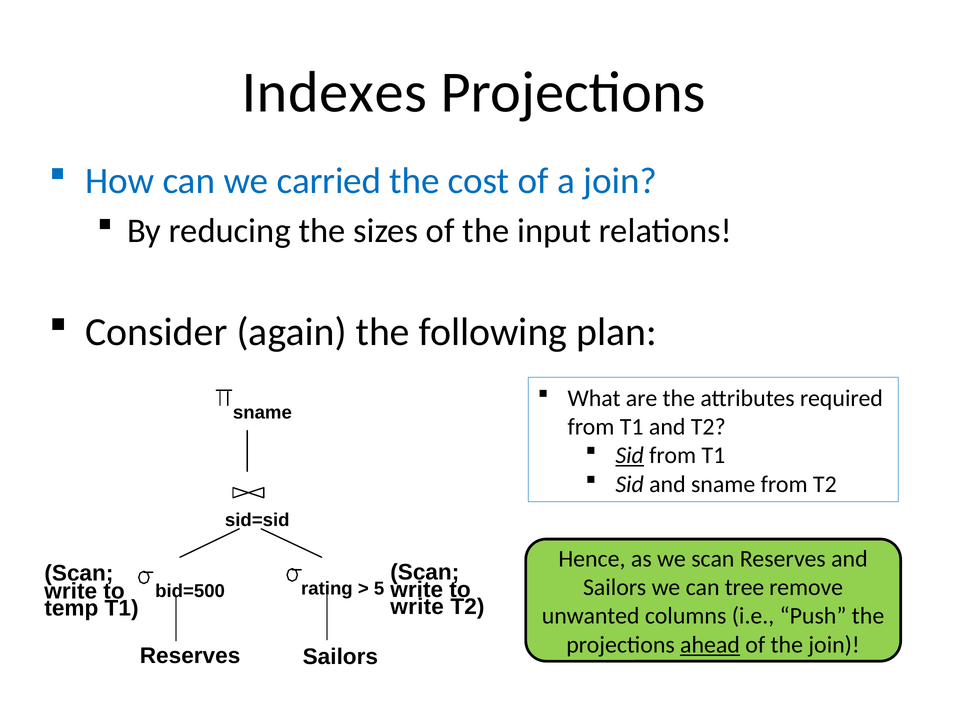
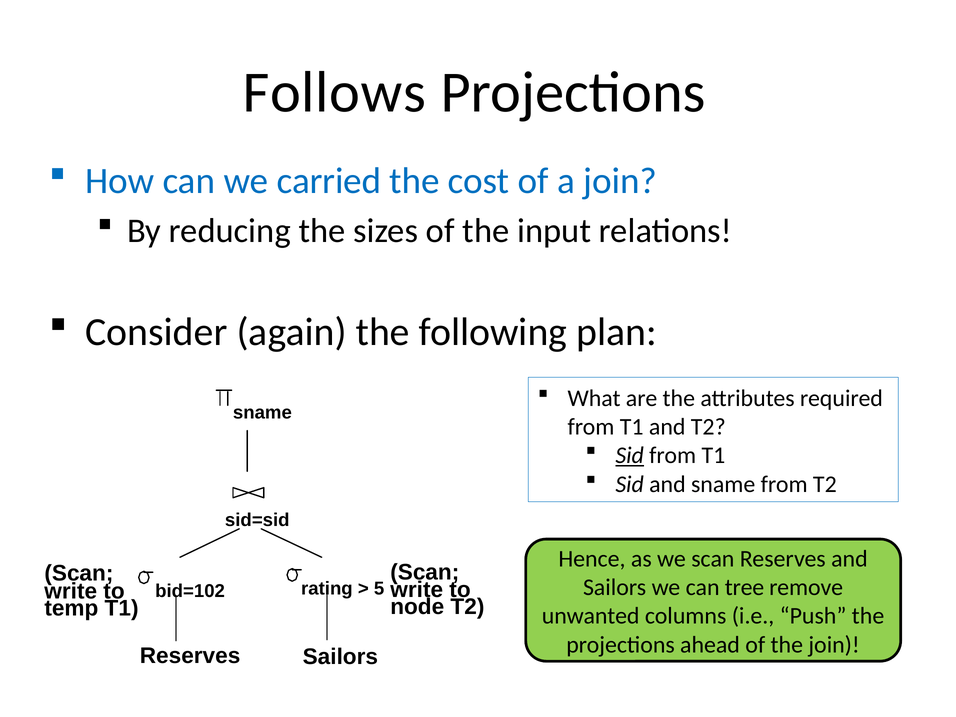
Indexes: Indexes -> Follows (334, 93)
bid=500: bid=500 -> bid=102 (190, 591)
write: write -> node (417, 607)
ahead underline: present -> none (710, 645)
